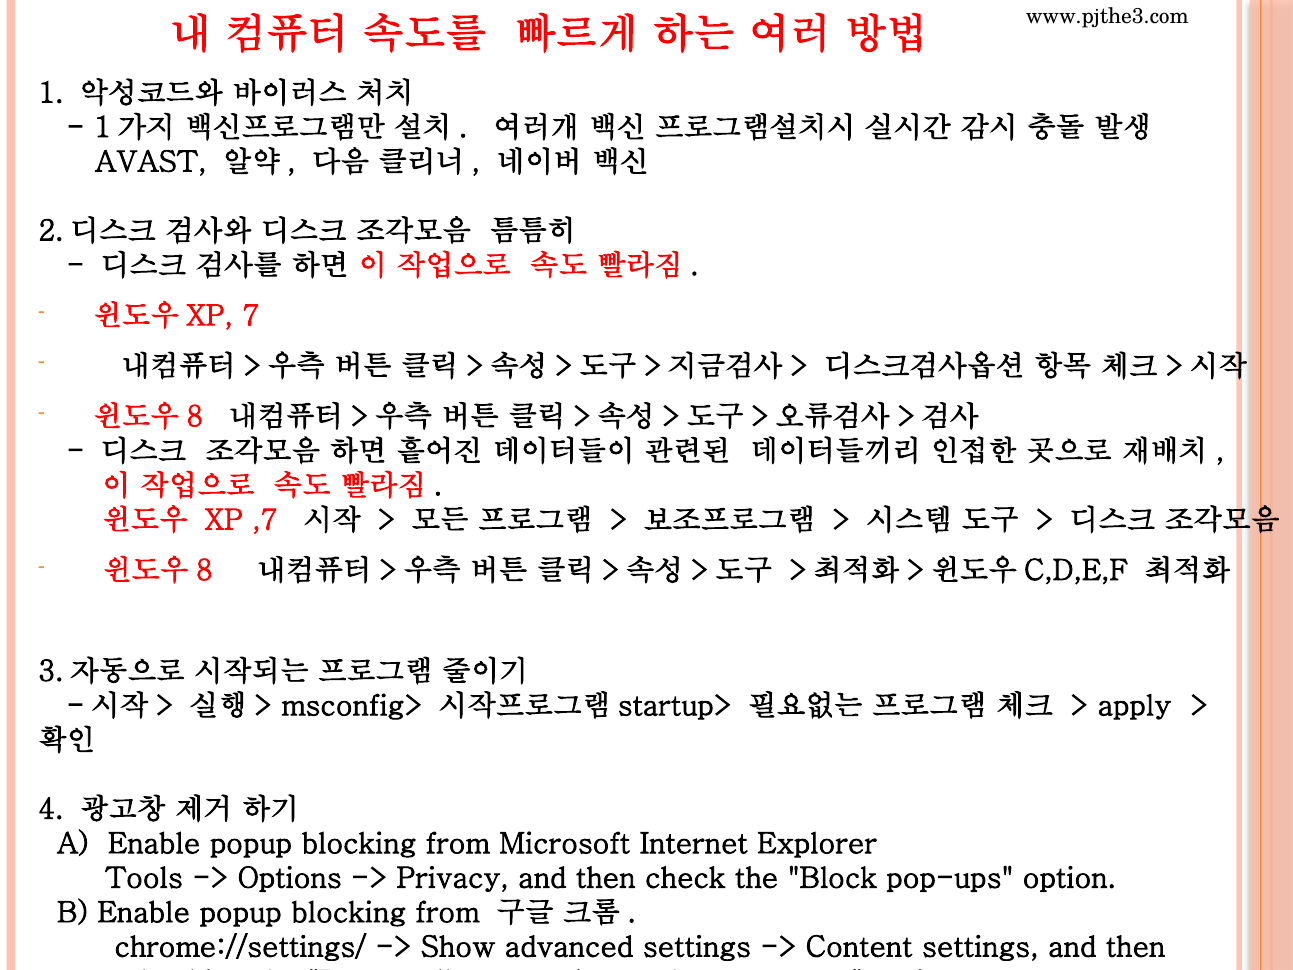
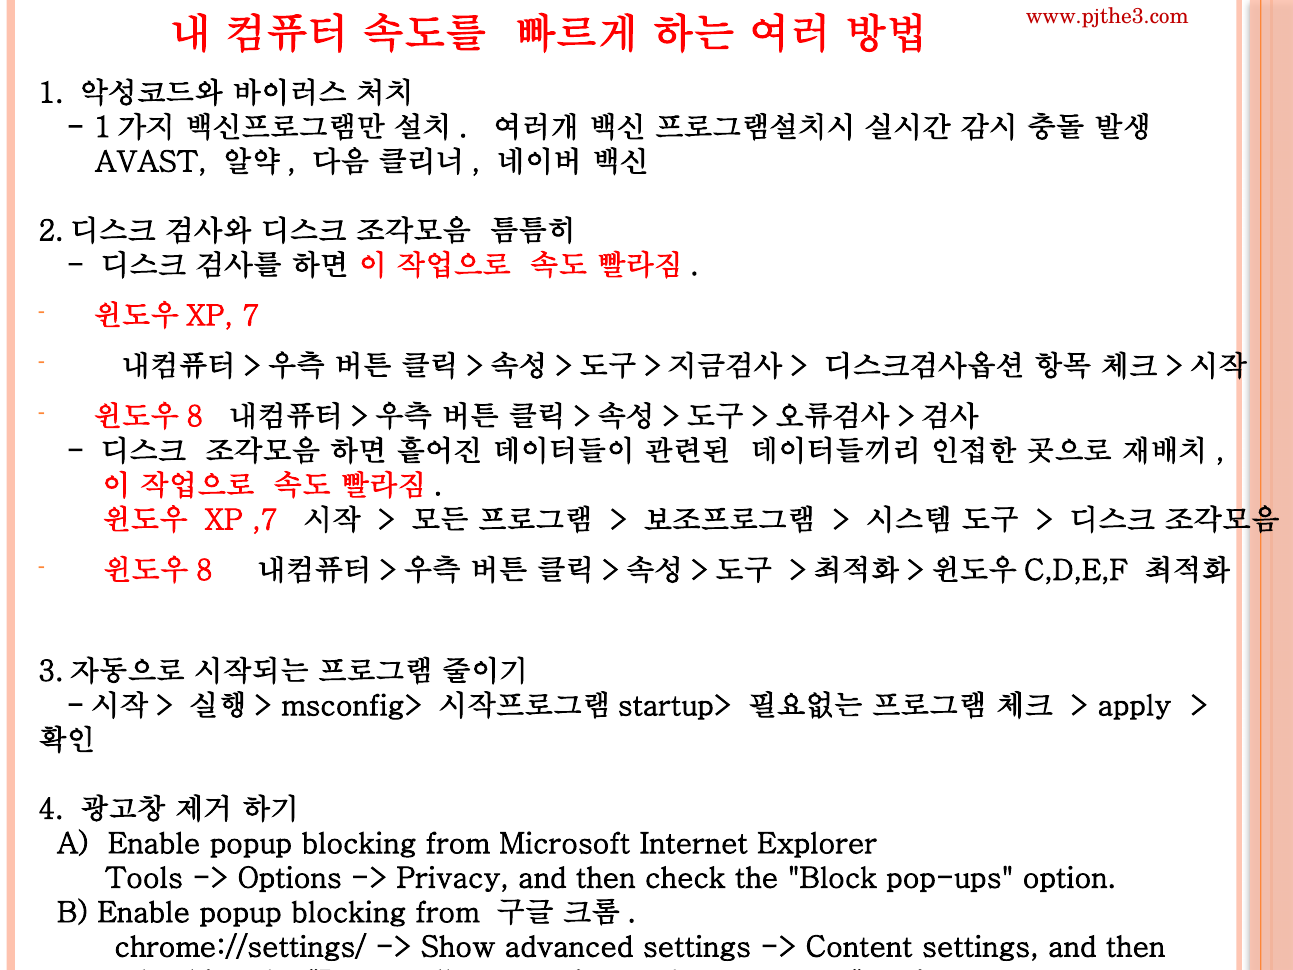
www.pjthe3.com colour: black -> red (1107, 17)
